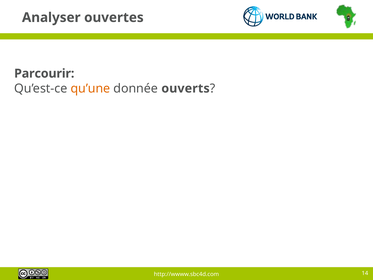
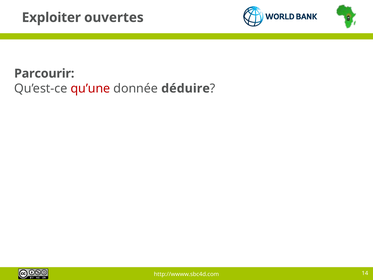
Analyser: Analyser -> Exploiter (51, 18)
qu’une colour: orange -> red (90, 88)
ouverts: ouverts -> déduire (186, 88)
